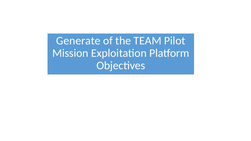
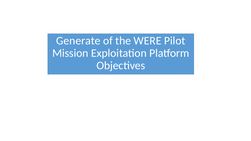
TEAM: TEAM -> WERE (148, 41)
